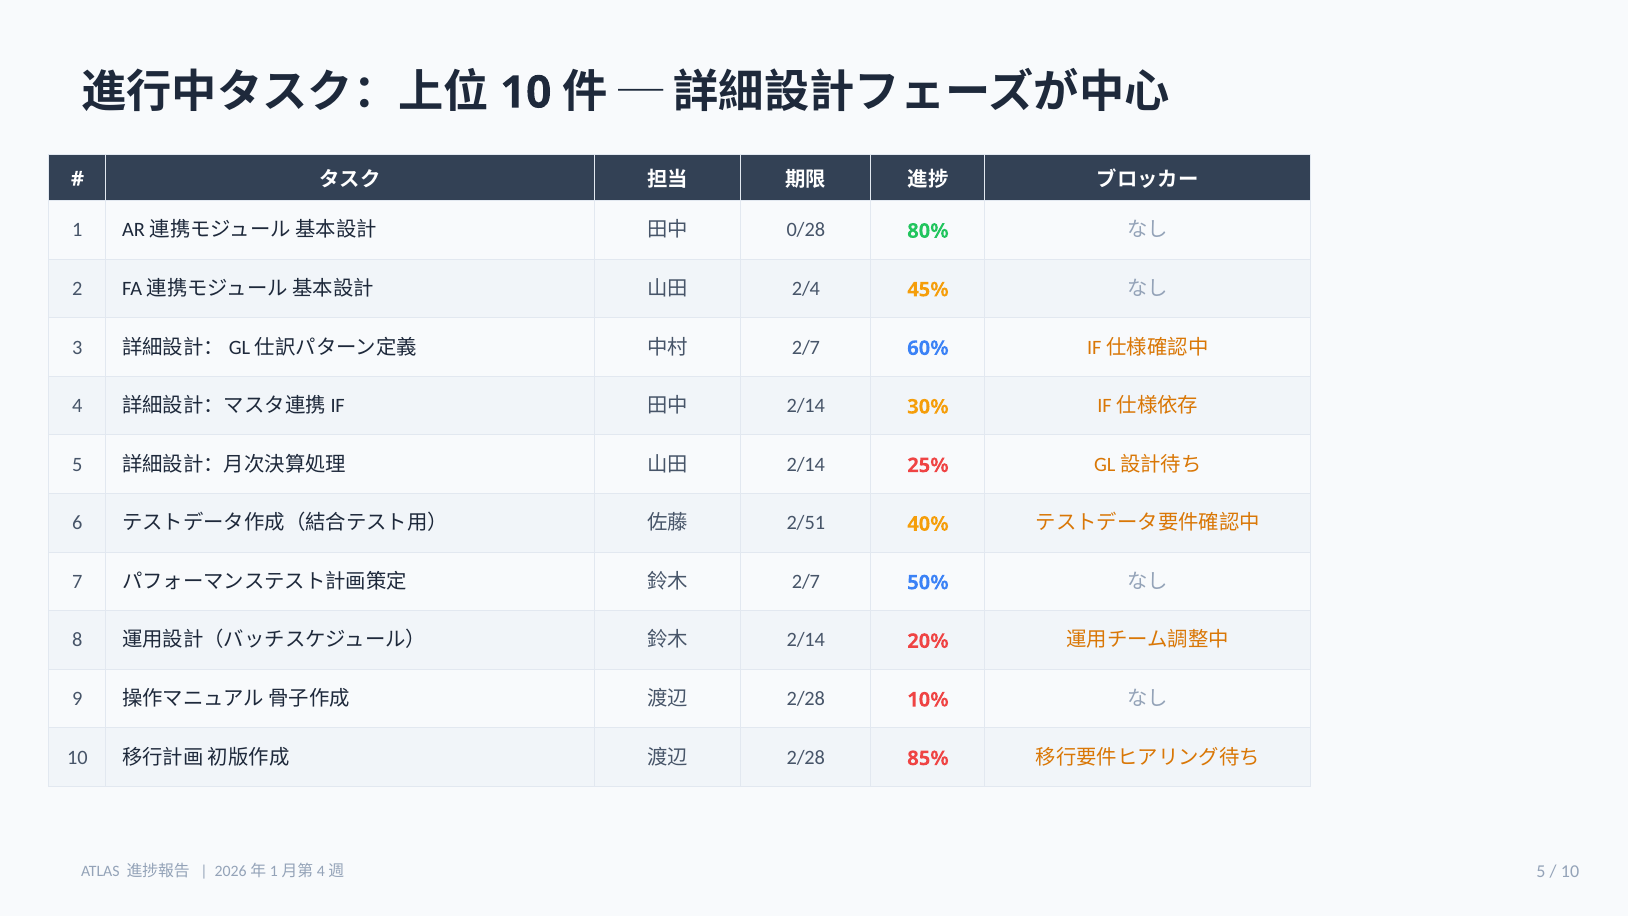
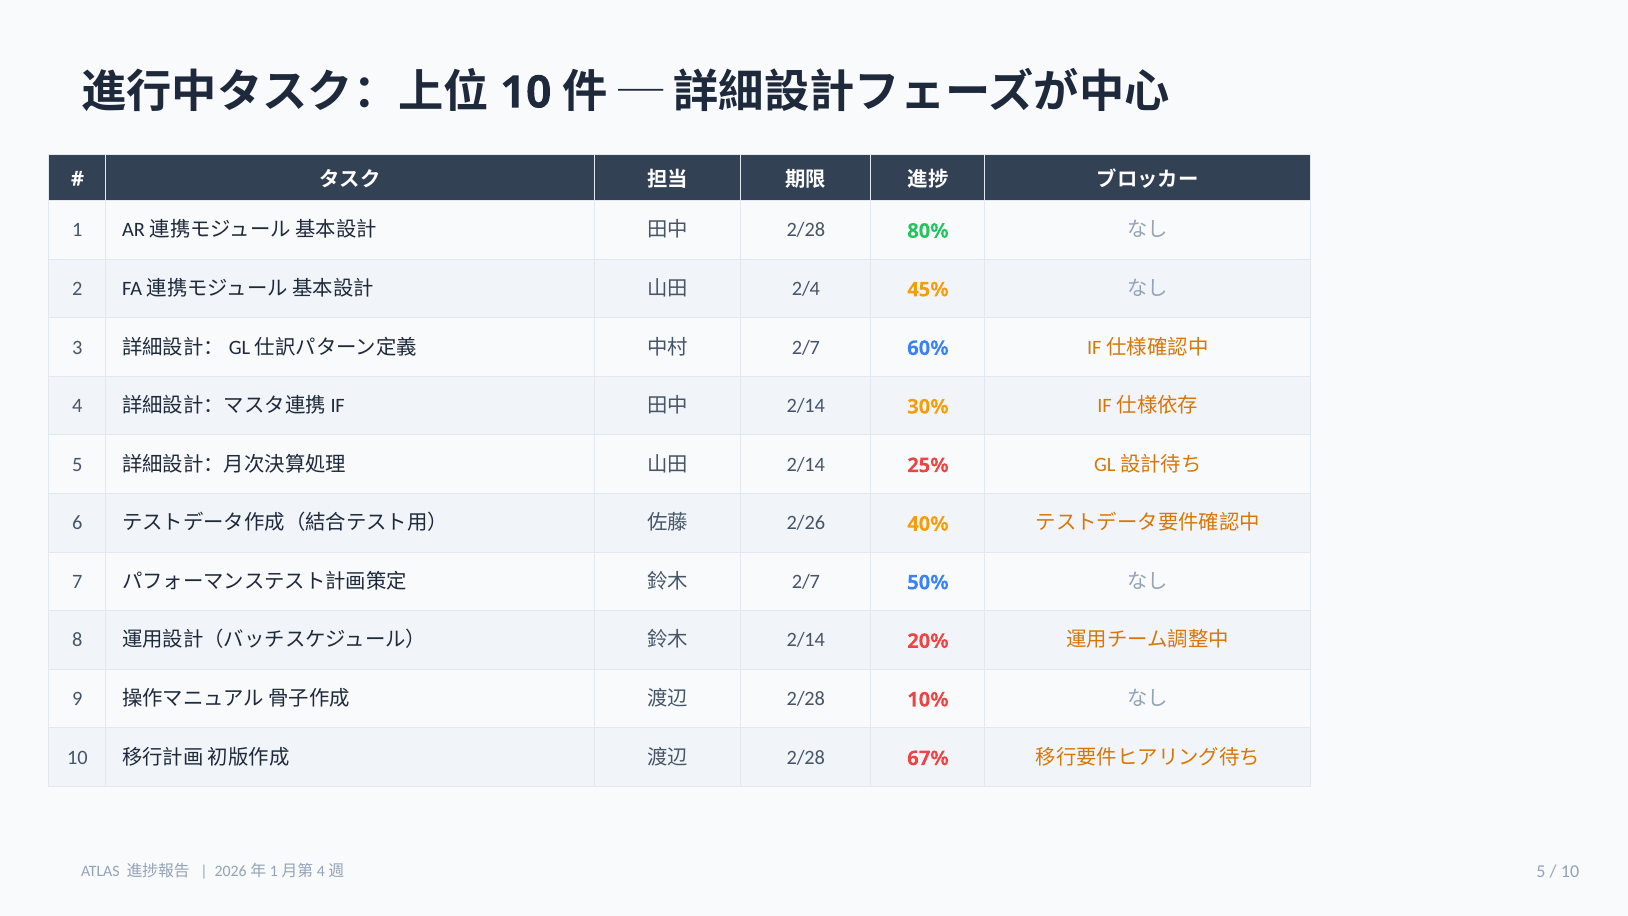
0/28: 0/28 -> 2/28 (806, 230)
2/51: 2/51 -> 2/26 (806, 523)
85%: 85% -> 67% (928, 758)
